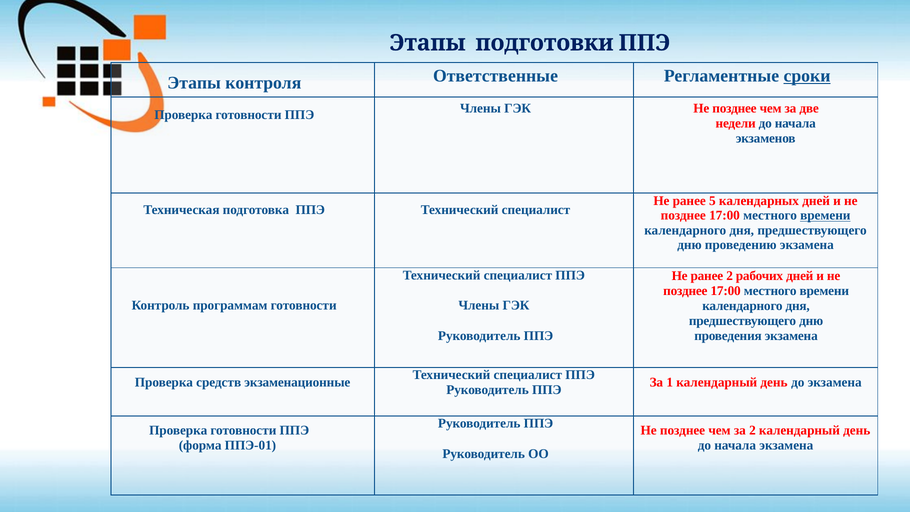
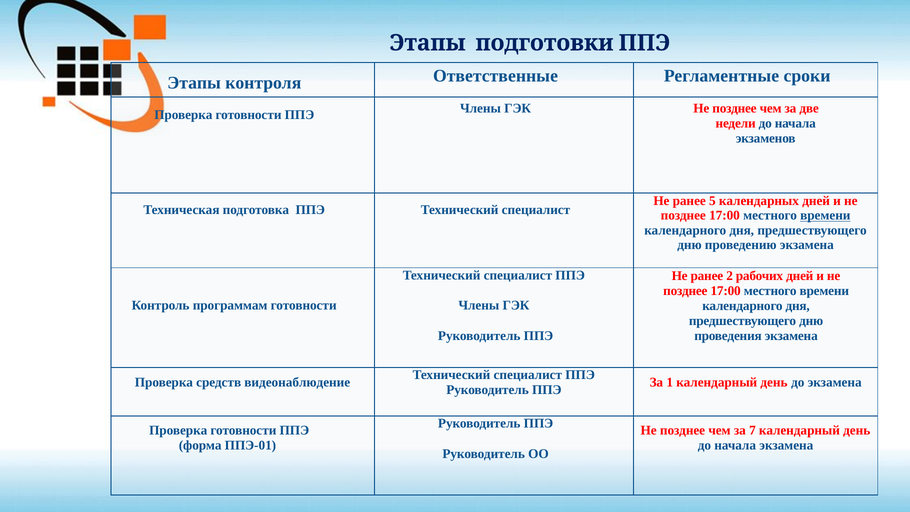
сроки underline: present -> none (807, 76)
экзаменационные: экзаменационные -> видеонаблюдение (297, 382)
за 2: 2 -> 7 (752, 431)
